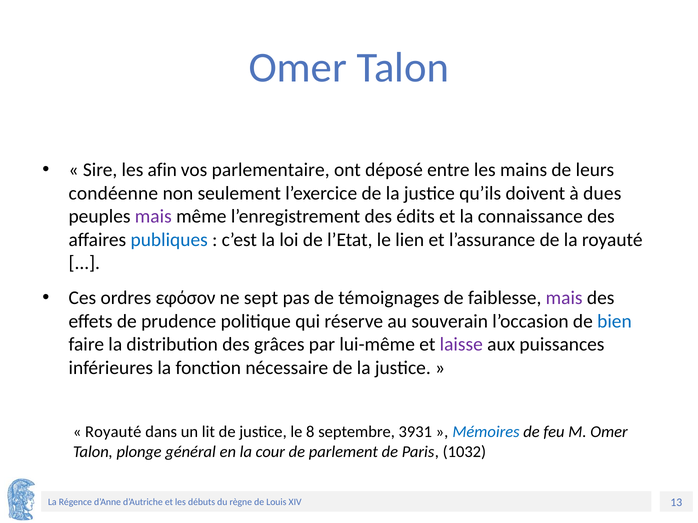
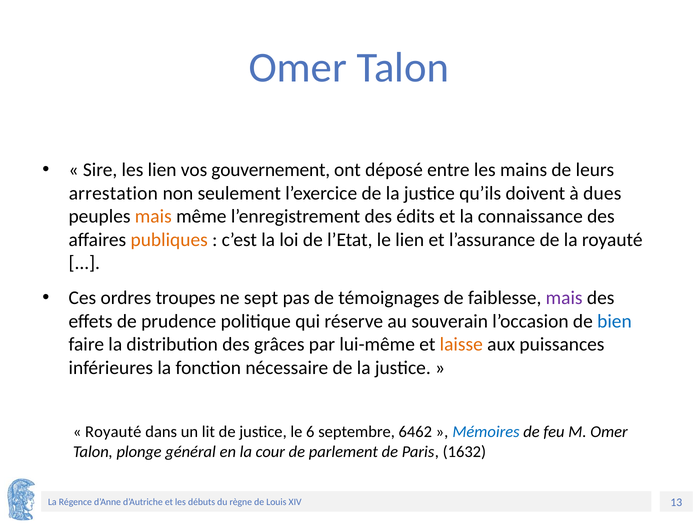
les afin: afin -> lien (162, 170)
parlementaire: parlementaire -> gouvernement (271, 170)
condéenne: condéenne -> arrestation (113, 193)
mais colour: purple -> orange (153, 217)
publiques colour: blue -> orange (169, 240)
εφόσον: εφόσον -> troupes (186, 298)
laisse colour: purple -> orange (461, 345)
8: 8 -> 6 (310, 432)
3931: 3931 -> 6462 (415, 432)
1032: 1032 -> 1632 (464, 452)
